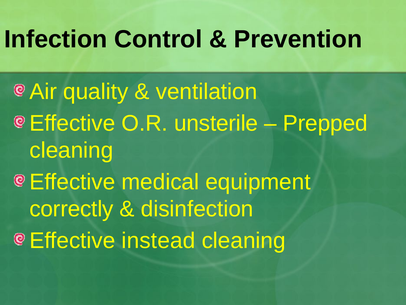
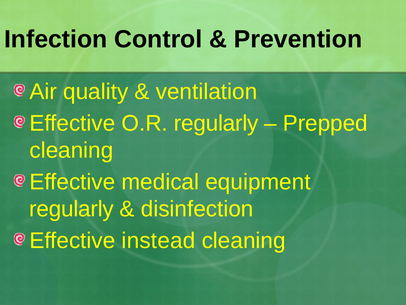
O.R unsterile: unsterile -> regularly (216, 123)
correctly: correctly -> regularly (72, 209)
